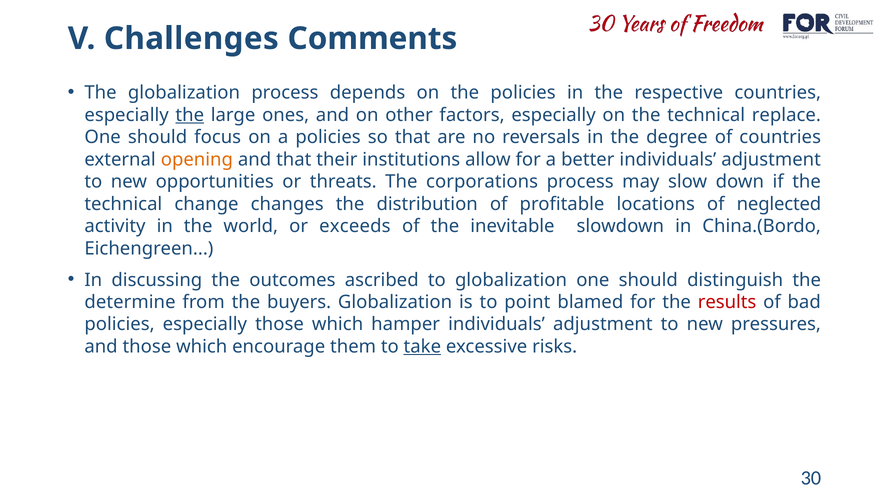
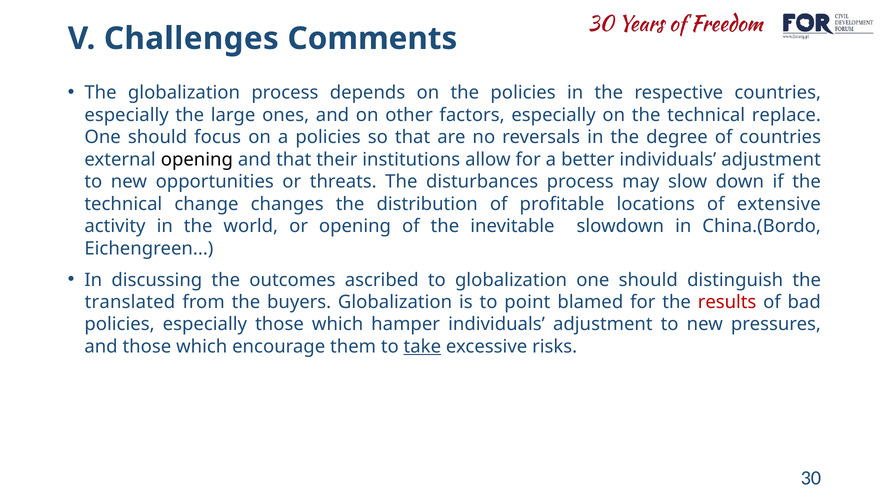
the underline: present -> none (190, 115)
opening colour: orange -> black (197, 159)
corporations: corporations -> disturbances (482, 182)
neglected: neglected -> extensive (779, 204)
or exceeds: exceeds -> opening (355, 226)
determine: determine -> translated (130, 302)
